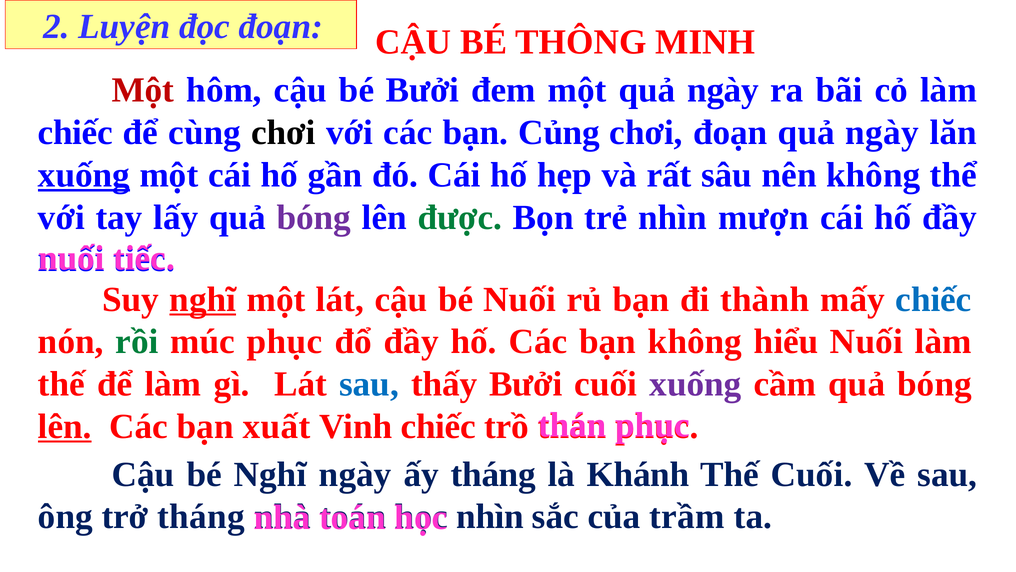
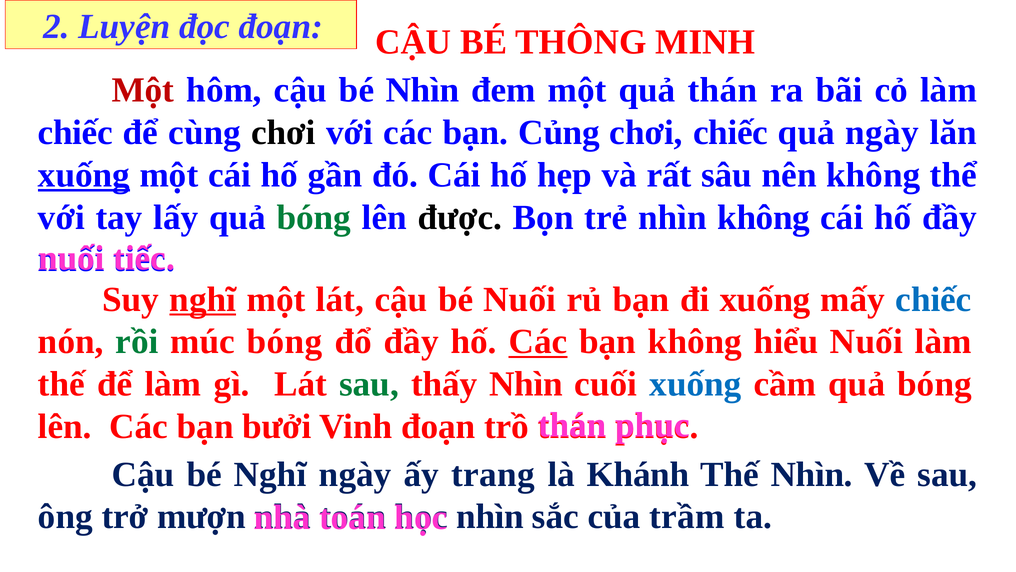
bé Bưởi: Bưởi -> Nhìn (422, 90)
một quả ngày: ngày -> thán (723, 90)
chơi đoạn: đoạn -> chiếc (730, 133)
bóng colour: purple -> green (314, 217)
được colour: green -> black (460, 217)
nhìn mượn: mượn -> không (764, 217)
đi thành: thành -> xuống (765, 299)
múc phục: phục -> bóng (285, 341)
Các underline: none -> present (538, 341)
sau colour: blue -> green (369, 384)
thấy Bưởi: Bưởi -> Nhìn (526, 384)
xuống colour: purple -> blue (695, 384)
lên underline: present -> none (65, 426)
xuất: xuất -> bưởi (277, 426)
Vinh chiếc: chiếc -> đoạn (438, 426)
ấy tháng: tháng -> trang (493, 474)
Thế Cuối: Cuối -> Nhìn (812, 474)
trở tháng: tháng -> mượn (201, 516)
